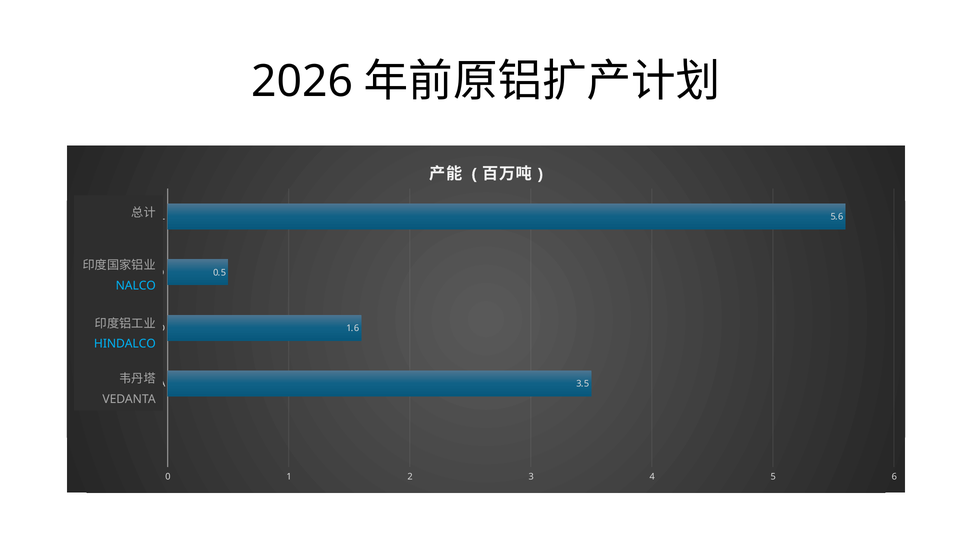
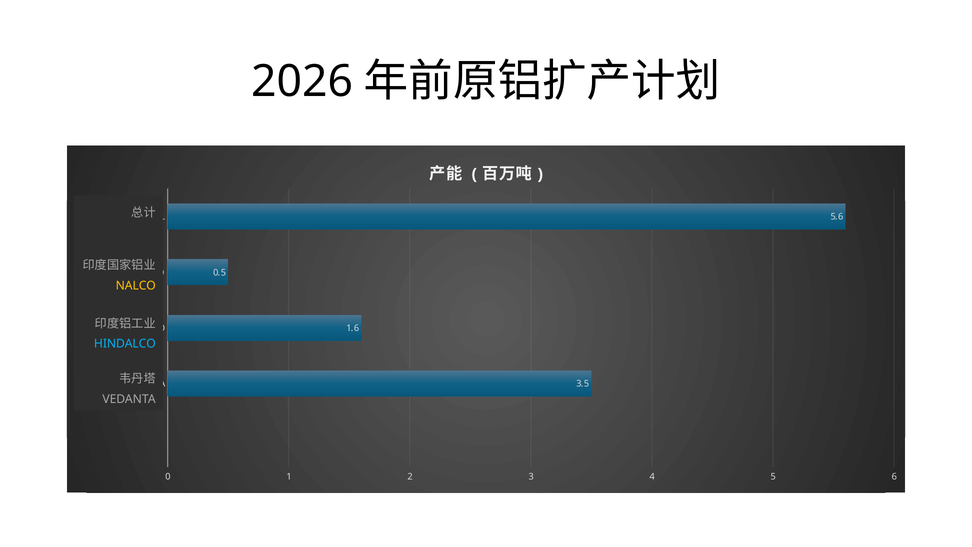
NALCO colour: light blue -> yellow (136, 286)
